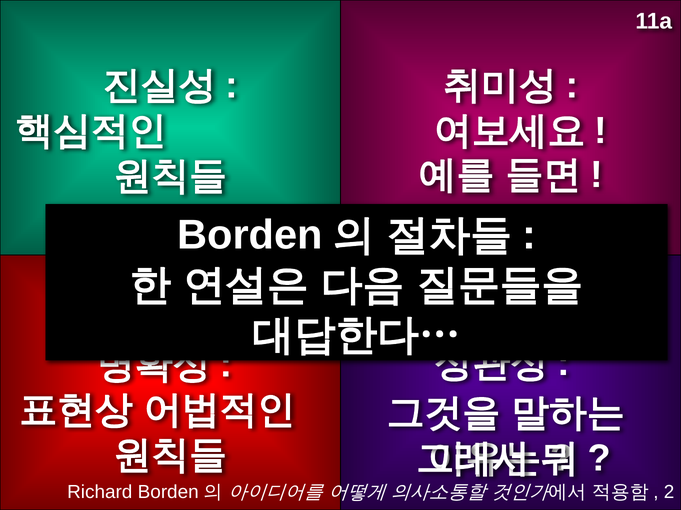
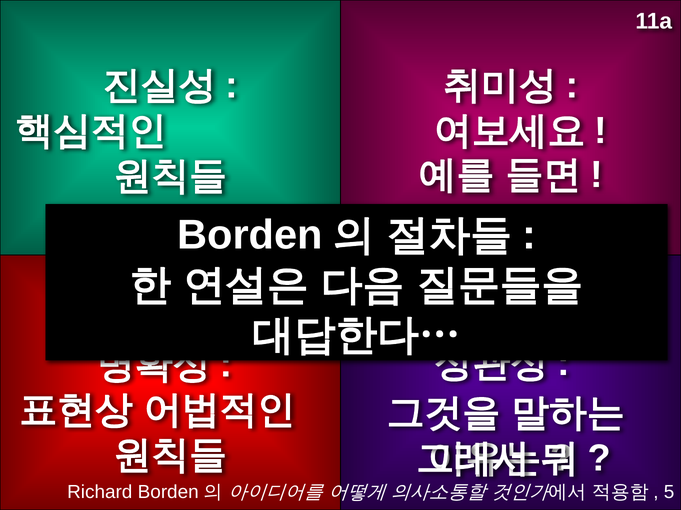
2: 2 -> 5 (669, 493)
